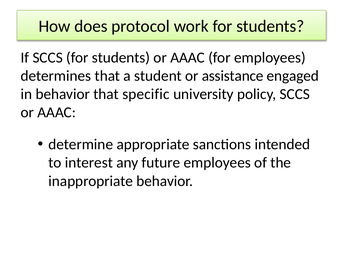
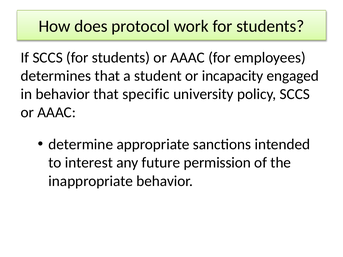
assistance: assistance -> incapacity (233, 76)
future employees: employees -> permission (217, 163)
